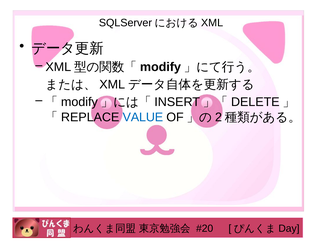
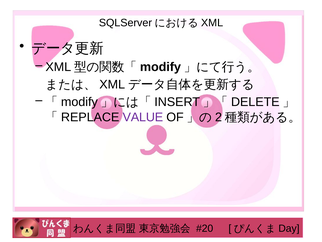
VALUE colour: blue -> purple (143, 117)
